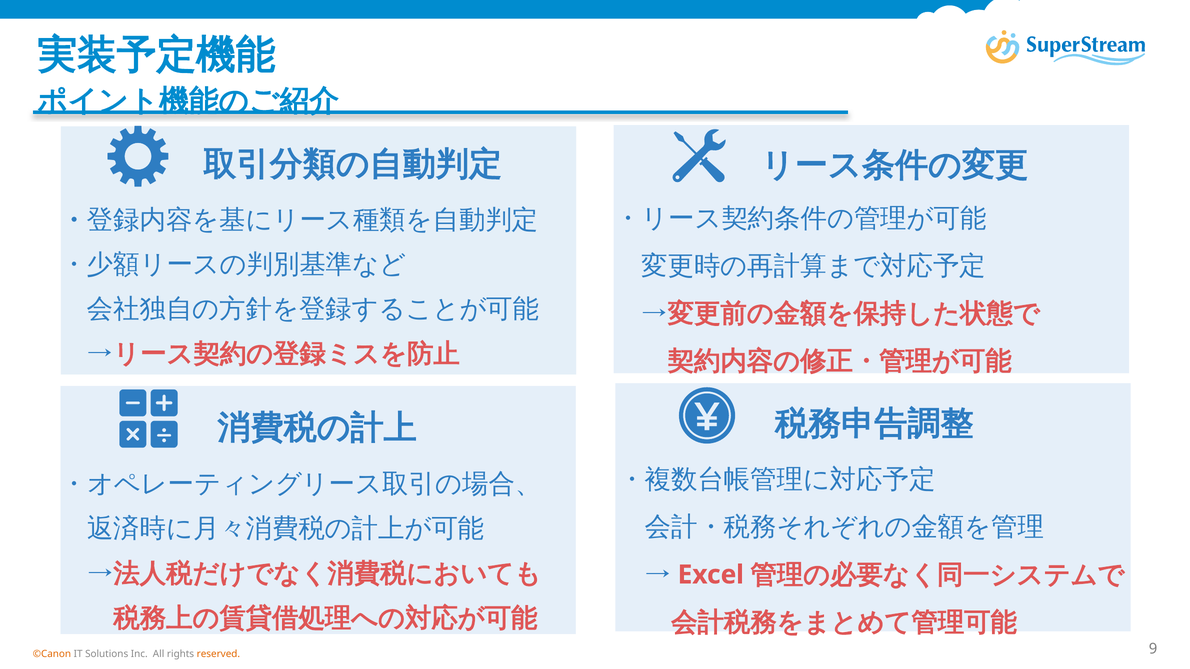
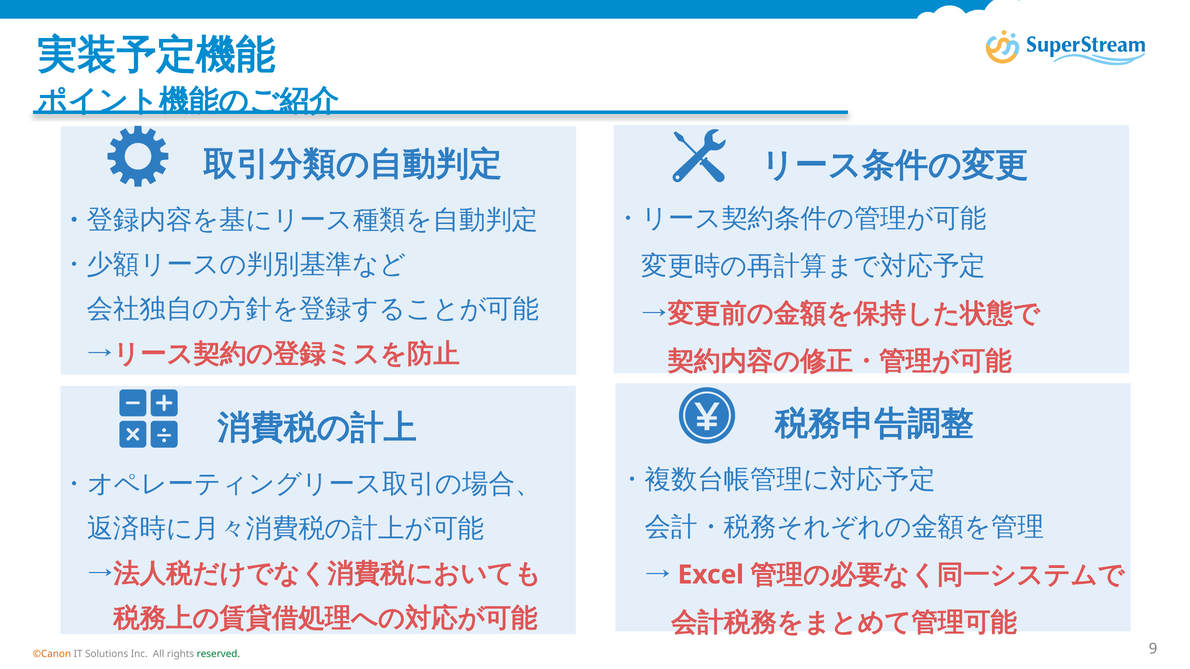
reserved colour: orange -> green (218, 654)
